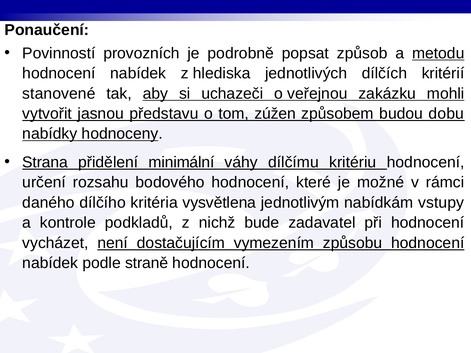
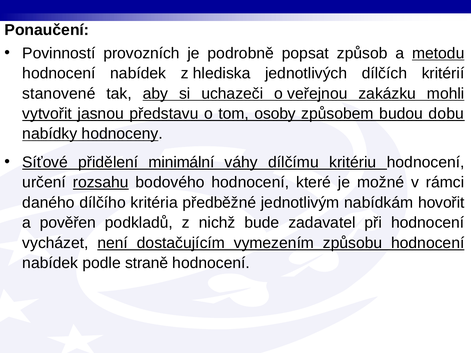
zúžen: zúžen -> osoby (275, 114)
Strana: Strana -> Síťové (45, 162)
rozsahu underline: none -> present (101, 183)
vysvětlena: vysvětlena -> předběžné (219, 203)
vstupy: vstupy -> hovořit (441, 203)
kontrole: kontrole -> pověřen (68, 223)
